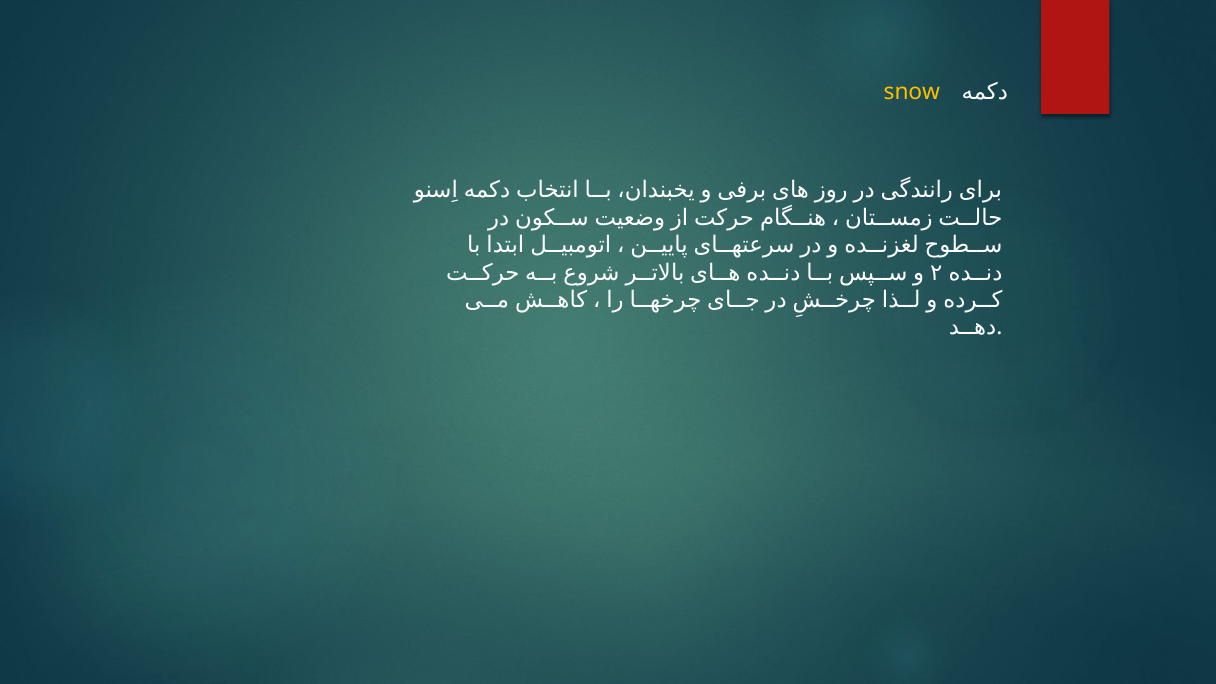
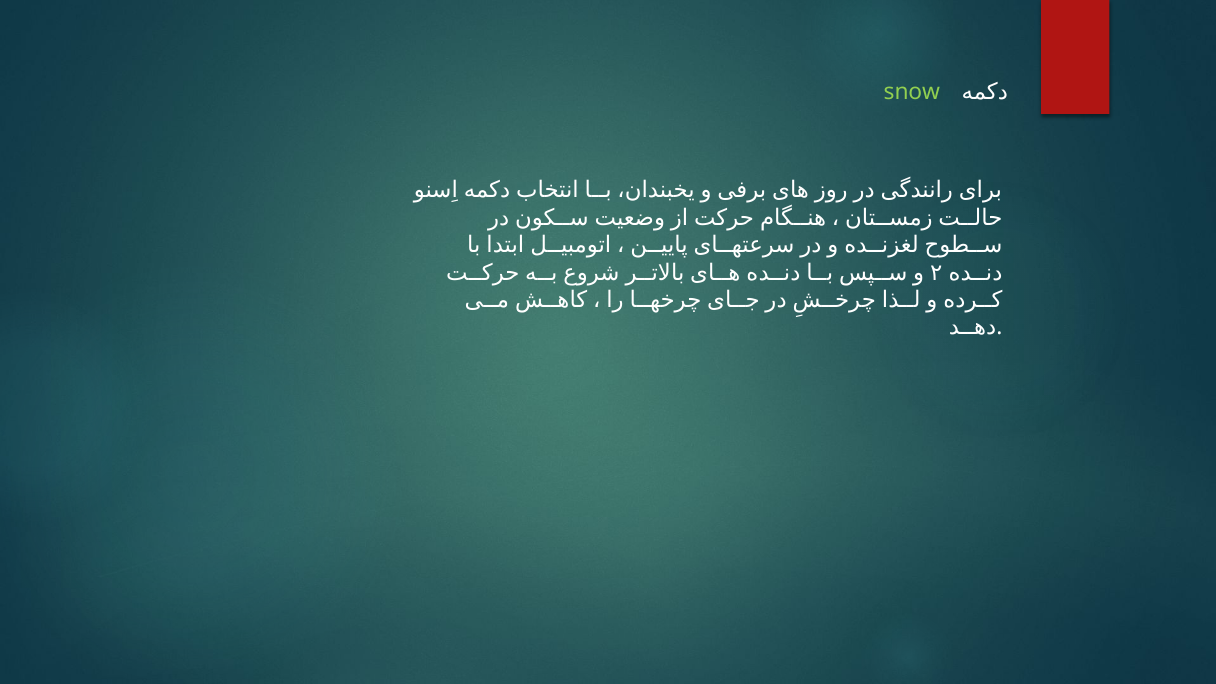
snow colour: yellow -> light green (912, 92)
